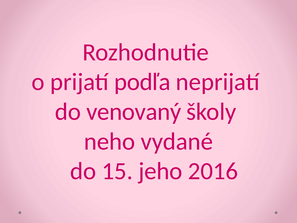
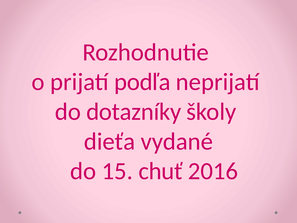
venovaný: venovaný -> dotazníky (134, 112)
neho: neho -> dieťa (109, 141)
jeho: jeho -> chuť (161, 171)
